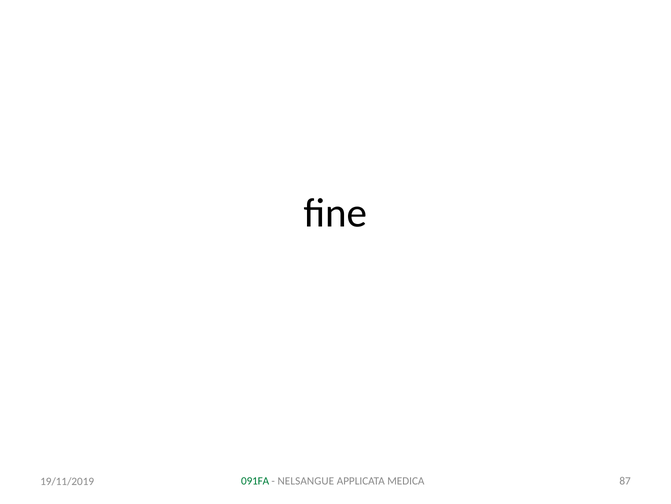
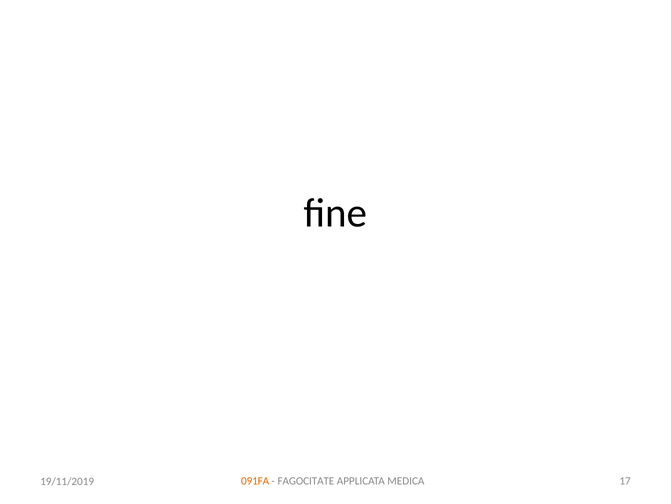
091FA colour: green -> orange (255, 480)
NELSANGUE: NELSANGUE -> FAGOCITATE (306, 480)
87: 87 -> 17 (625, 480)
